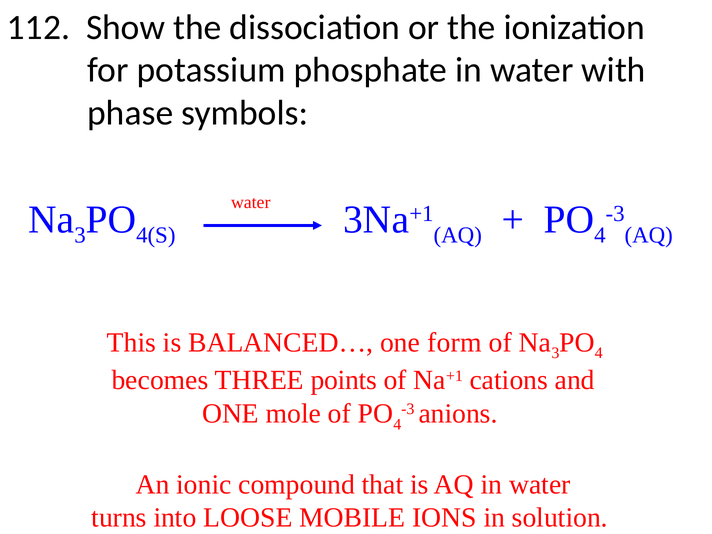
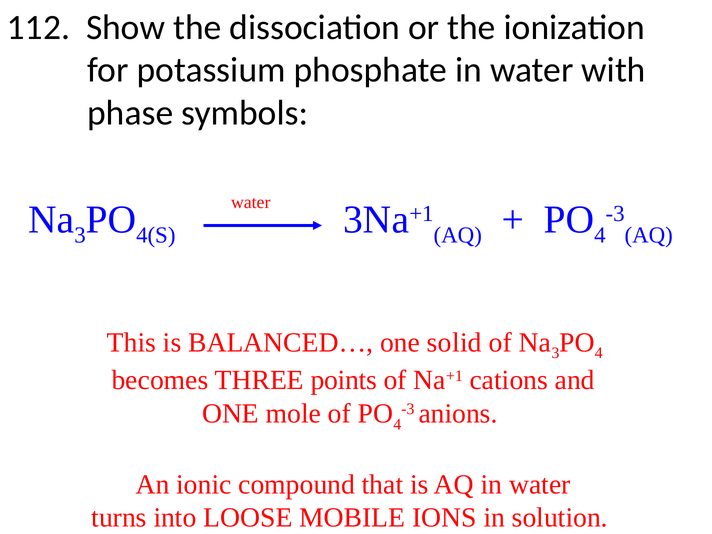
form: form -> solid (454, 342)
